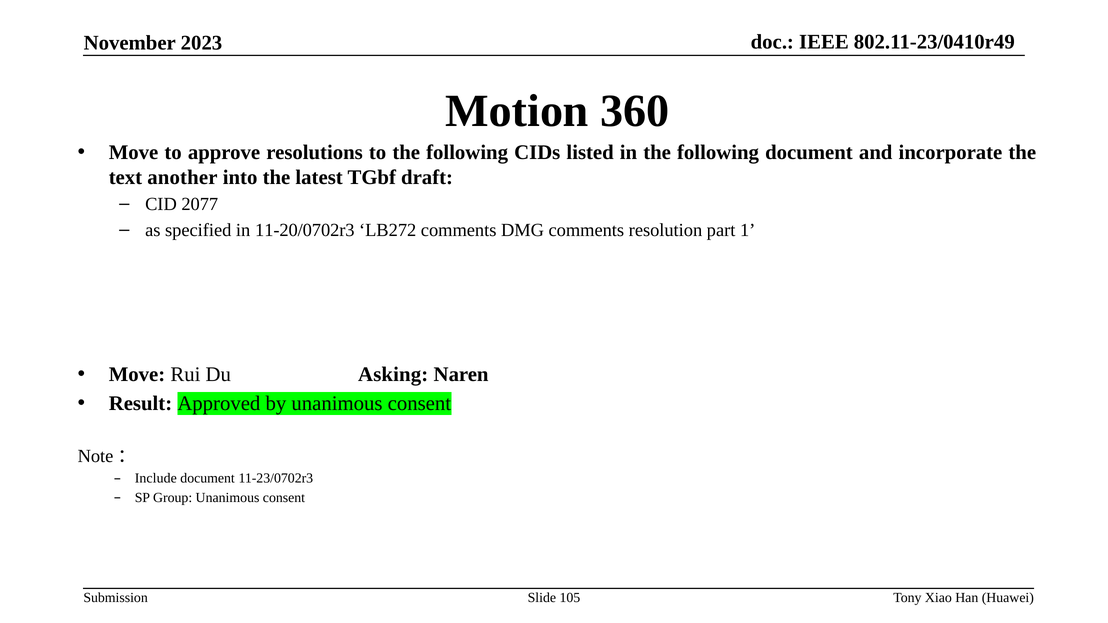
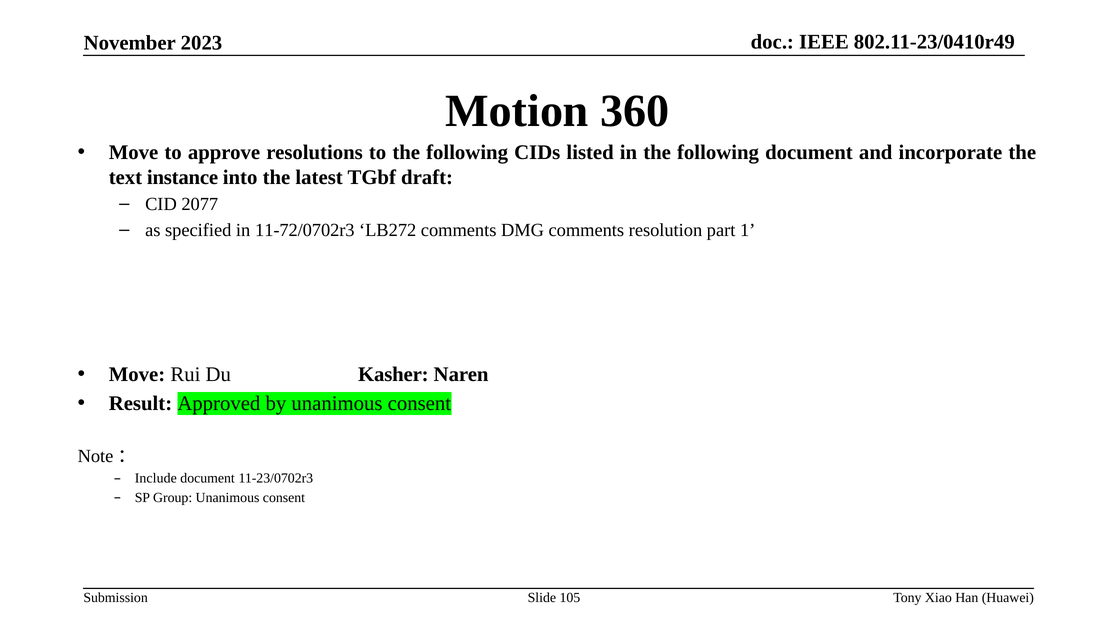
another: another -> instance (183, 177)
11-20/0702r3: 11-20/0702r3 -> 11-72/0702r3 (305, 230)
Asking: Asking -> Kasher (393, 374)
